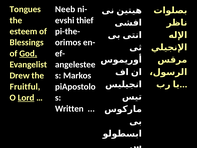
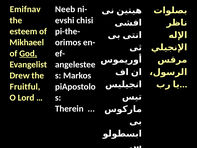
Tongues: Tongues -> Emifnav (25, 9)
thief: thief -> chisi (85, 20)
Blessings: Blessings -> Mikhaeel (27, 42)
Lord underline: present -> none (26, 98)
Written: Written -> Therein (69, 109)
